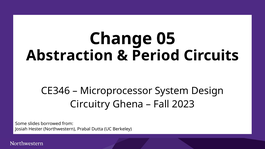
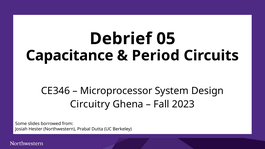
Change: Change -> Debrief (121, 39)
Abstraction: Abstraction -> Capacitance (70, 56)
